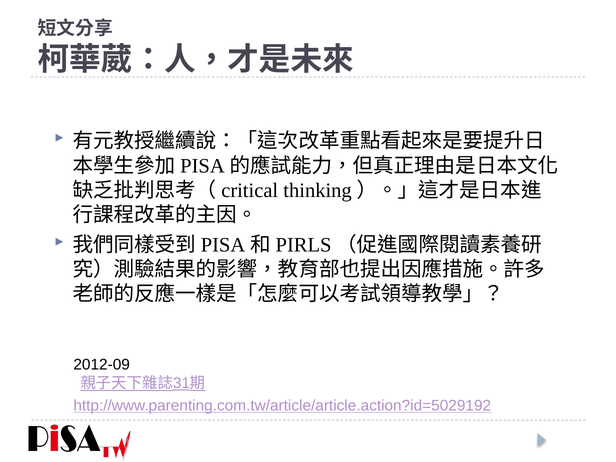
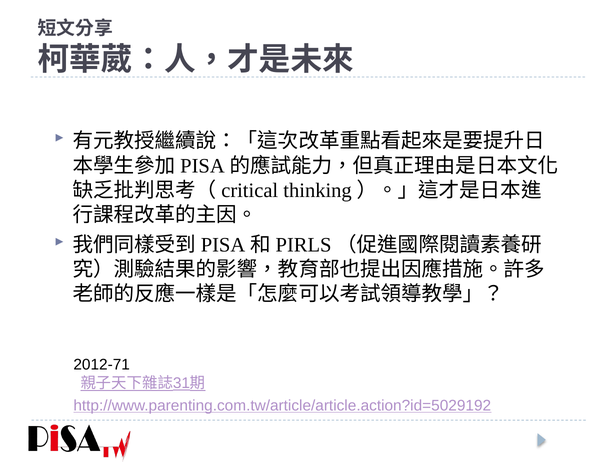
2012-09: 2012-09 -> 2012-71 (102, 365)
